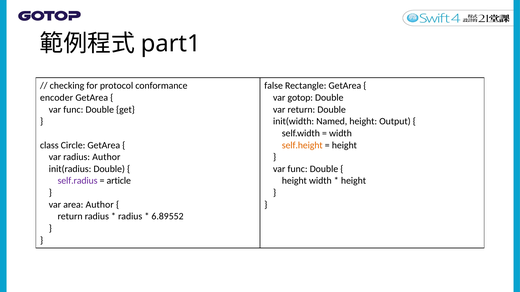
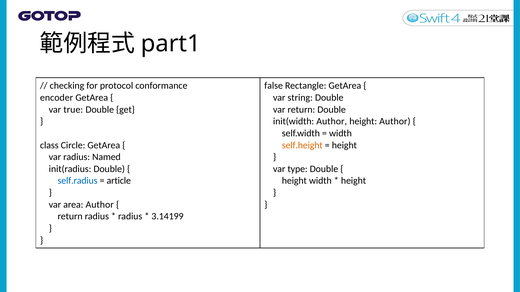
gotop: gotop -> string (300, 98)
func: func -> true (73, 110)
init(width Named: Named -> Author (332, 122)
height Output: Output -> Author (395, 122)
radius Author: Author -> Named (106, 157)
func: func -> type (298, 169)
self.radius colour: purple -> blue (78, 181)
6.89552: 6.89552 -> 3.14199 (168, 217)
